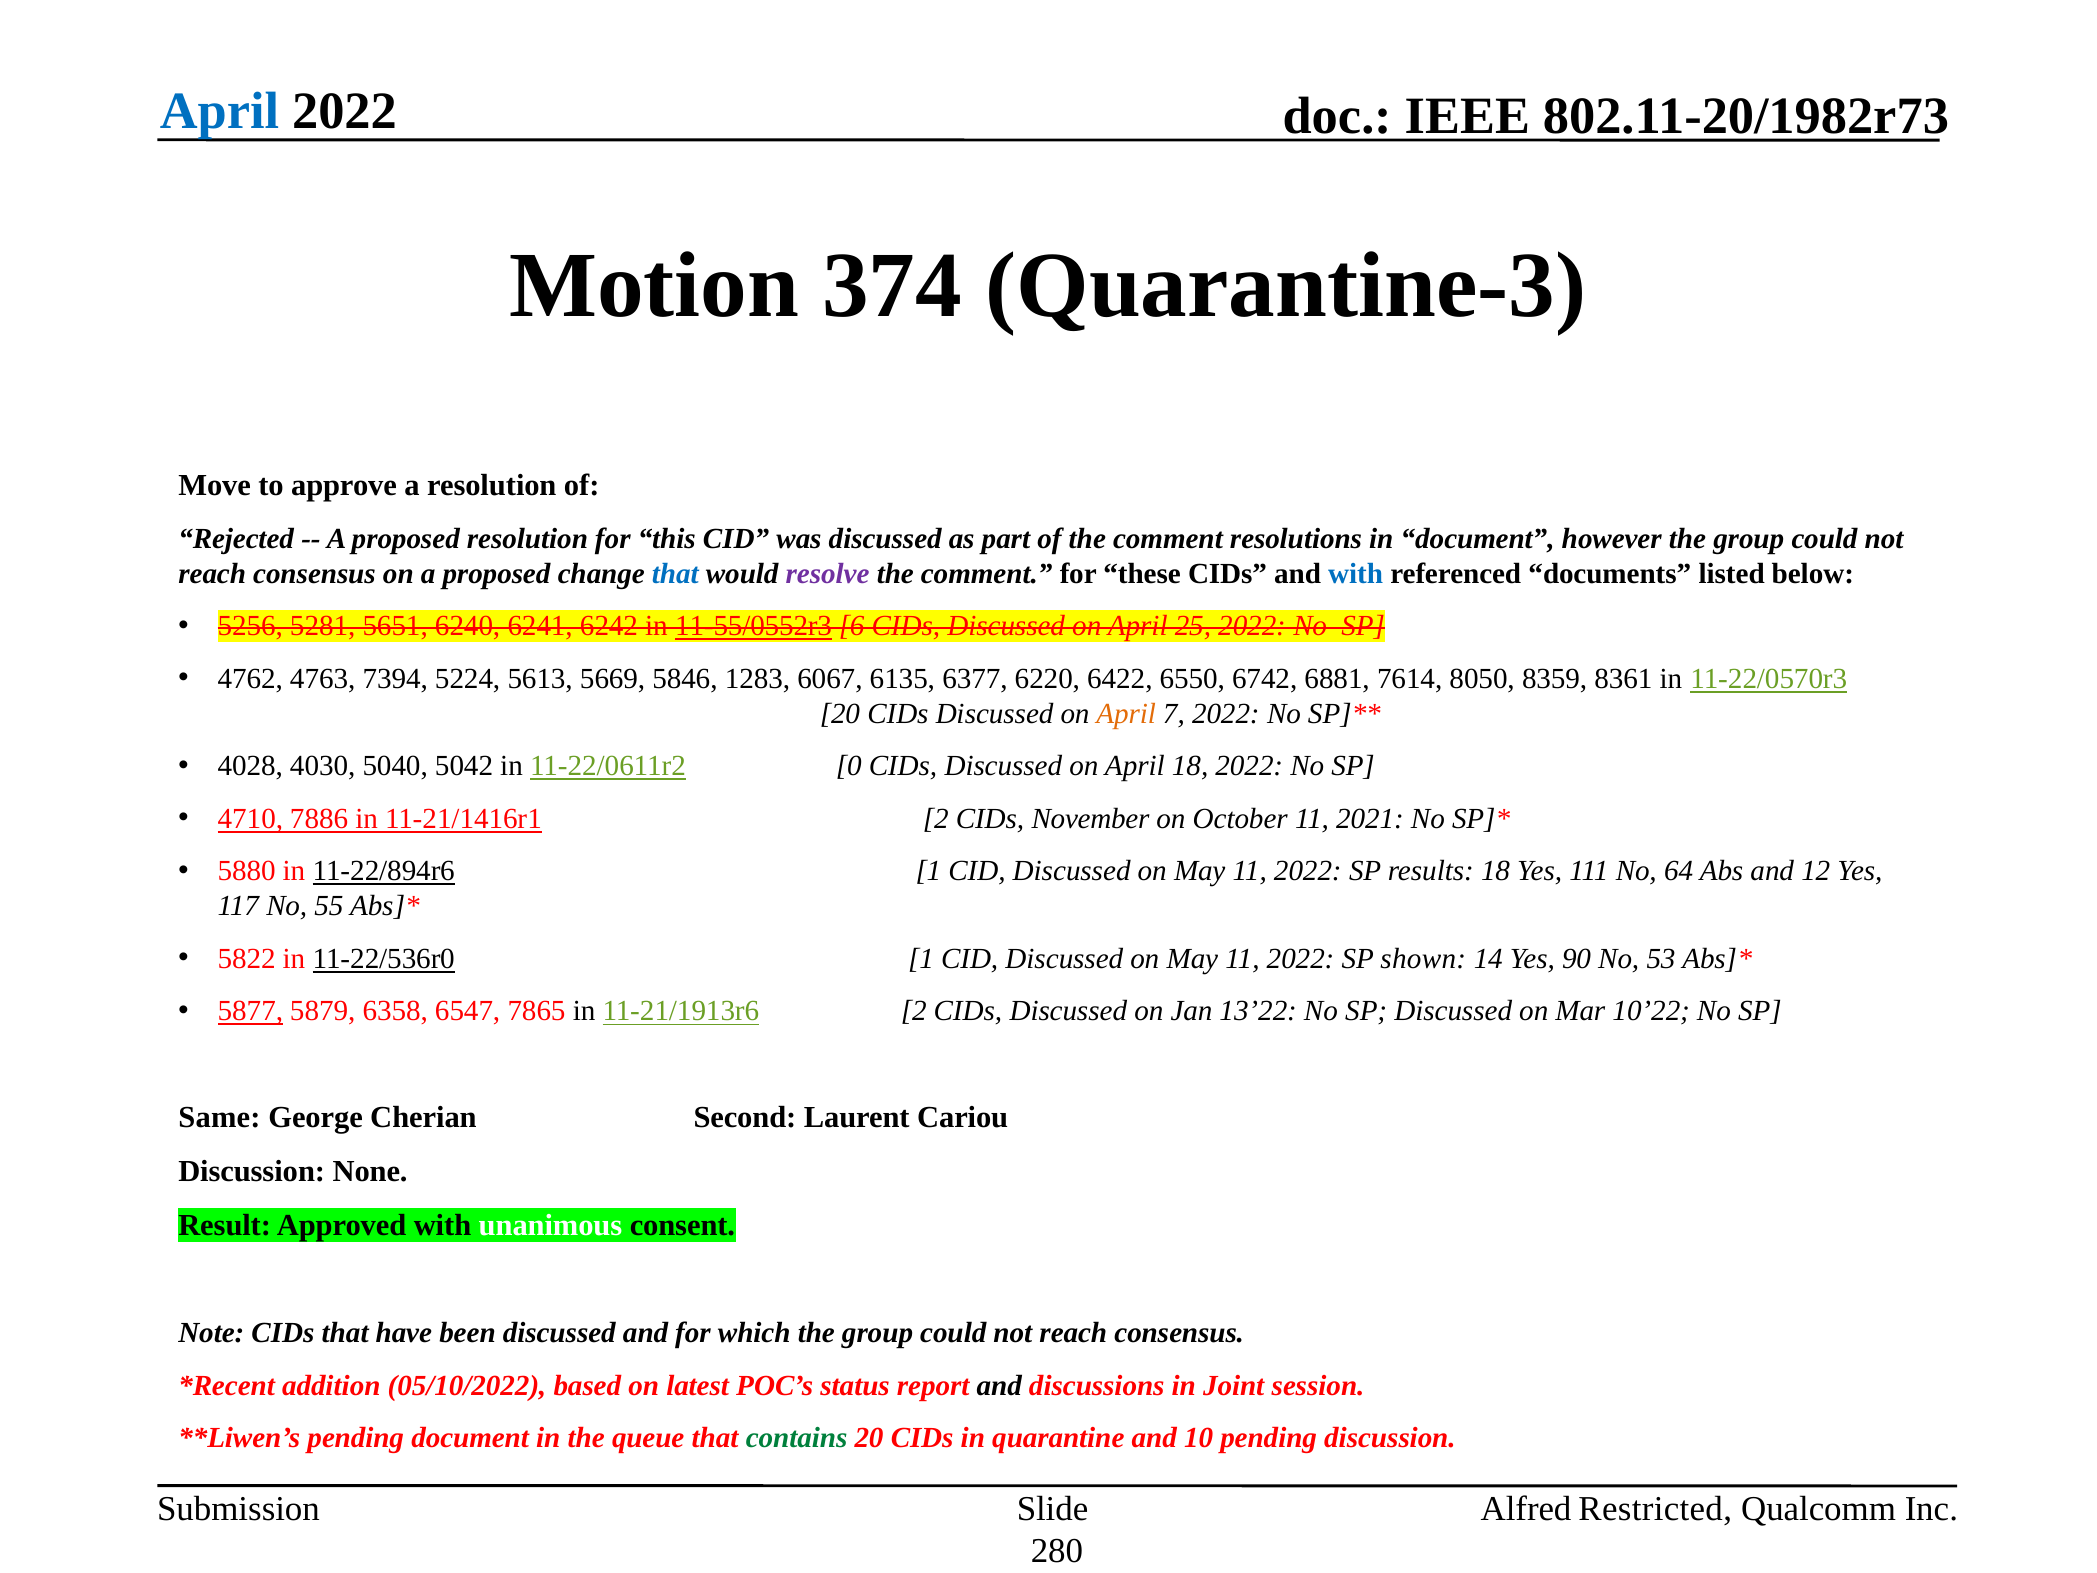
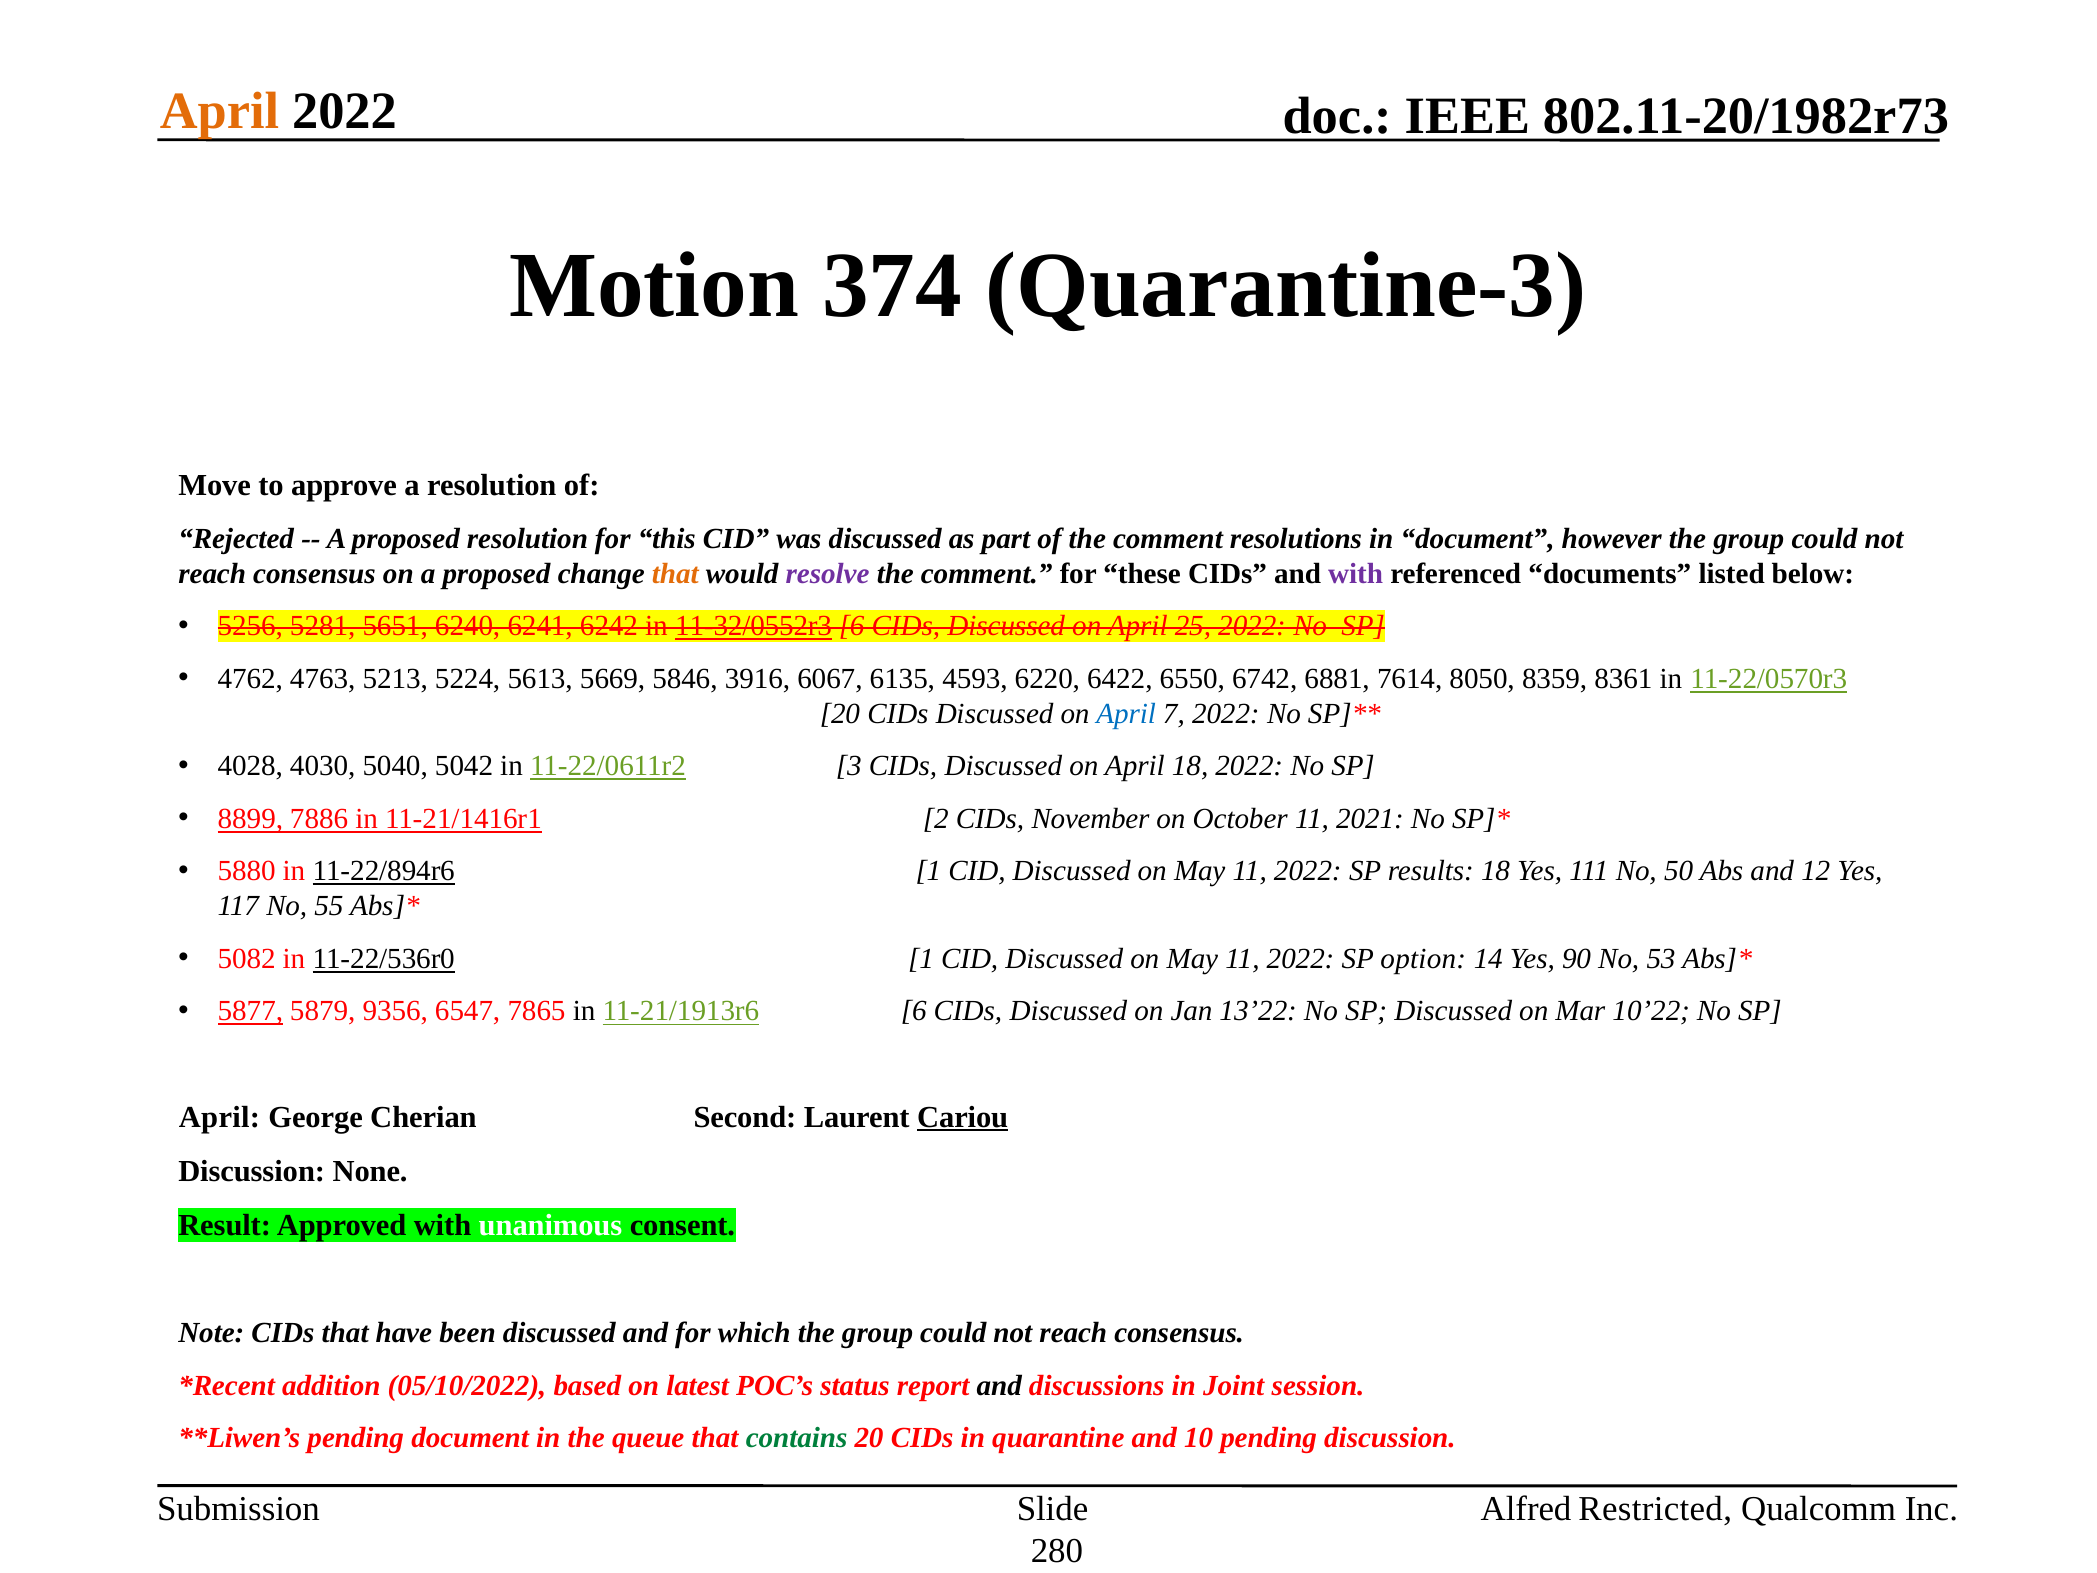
April colour: blue -> orange (219, 111)
that colour: blue -> orange (675, 574)
with colour: blue -> purple (1356, 574)
11-55/0552r3: 11-55/0552r3 -> 11-32/0552r3 (754, 626)
7394: 7394 -> 5213 (395, 679)
1283: 1283 -> 3916 (757, 679)
6377: 6377 -> 4593 (975, 679)
April colour: orange -> blue (1126, 714)
0: 0 -> 3 (849, 766)
4710: 4710 -> 8899 (250, 819)
64: 64 -> 50 (1679, 871)
5822: 5822 -> 5082 (247, 959)
shown: shown -> option (1423, 959)
6358: 6358 -> 9356 (395, 1011)
11-21/1913r6 2: 2 -> 6 (914, 1011)
Same: Same -> April (219, 1117)
Cariou underline: none -> present (963, 1117)
